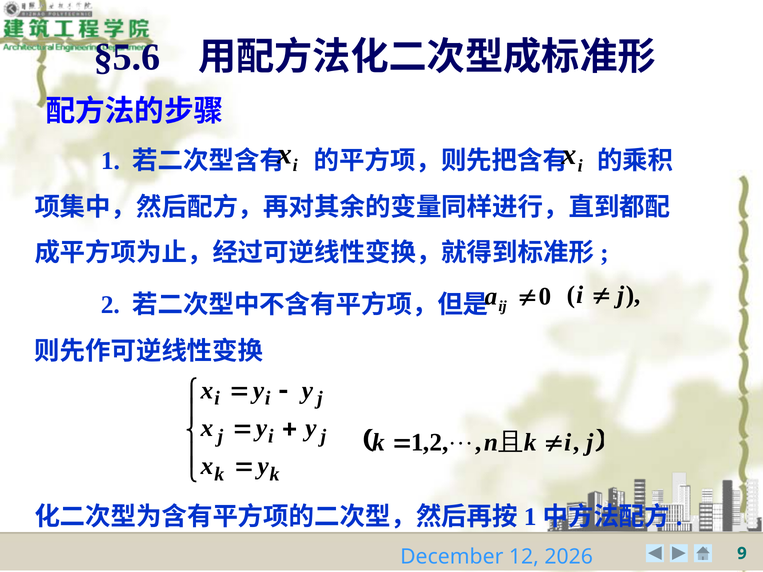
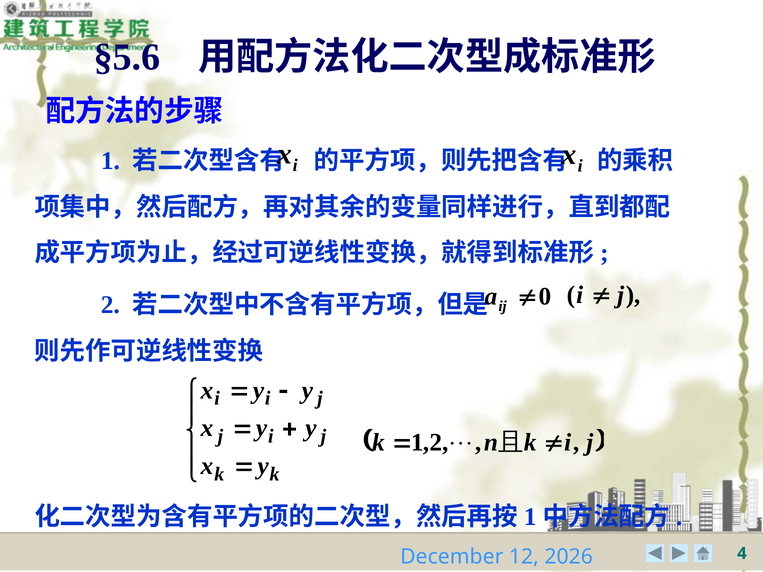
9: 9 -> 4 (742, 554)
